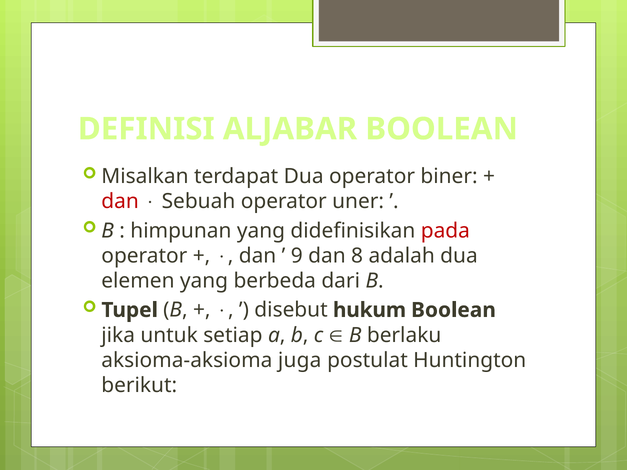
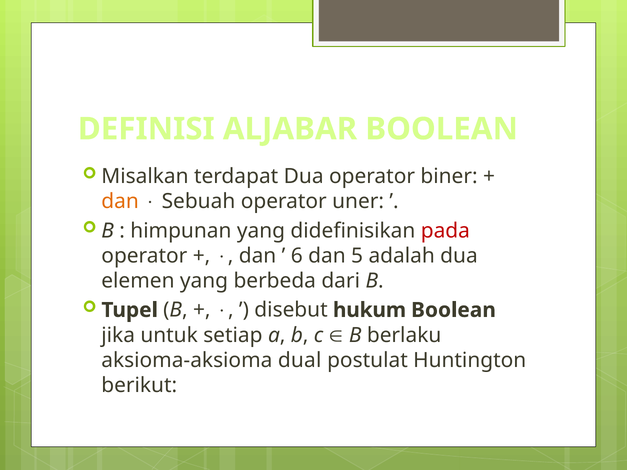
dan colour: red -> orange (120, 202)
9: 9 -> 6 (297, 256)
8: 8 -> 5 (357, 256)
juga: juga -> dual (300, 360)
